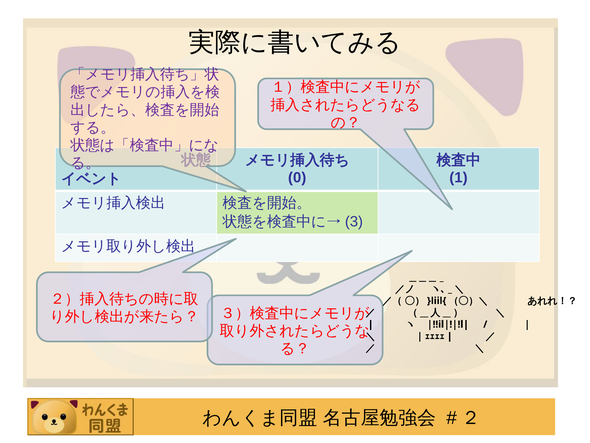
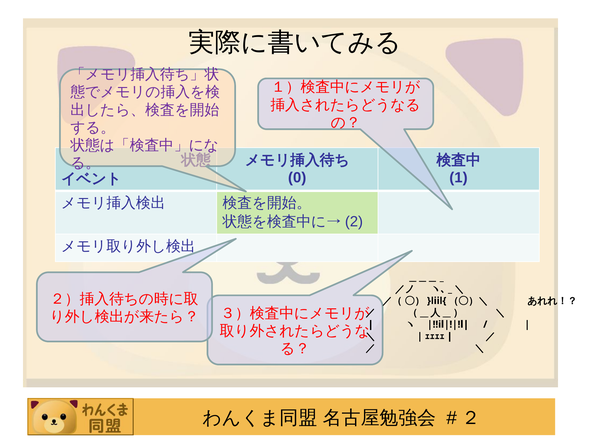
3: 3 -> 2 (354, 221)
